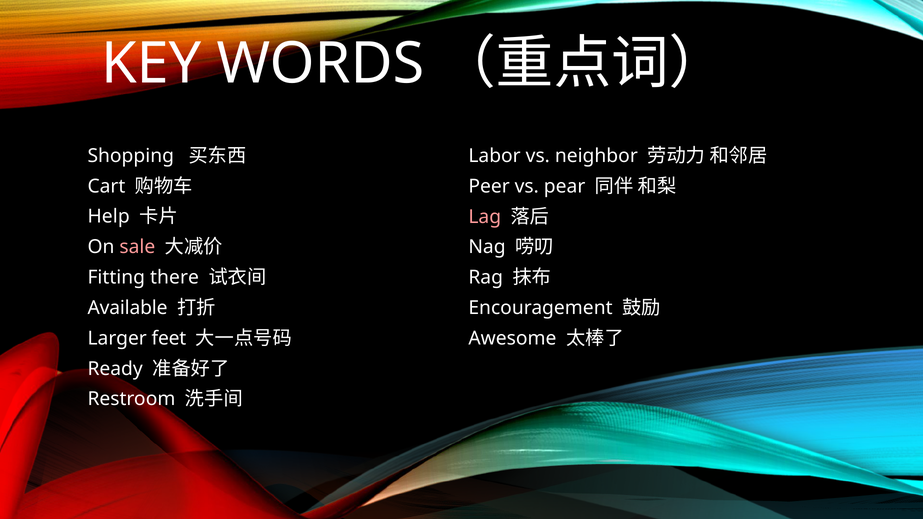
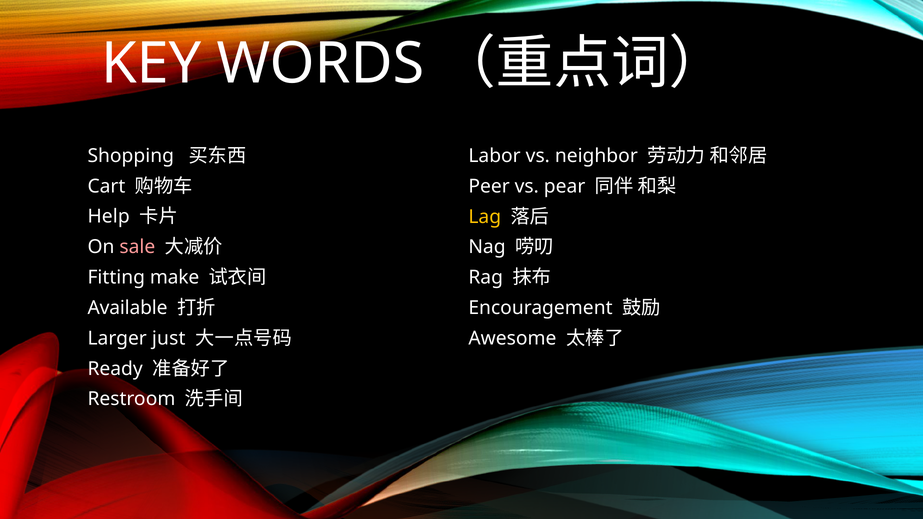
Lag colour: pink -> yellow (485, 217)
there: there -> make (175, 278)
feet: feet -> just (169, 338)
